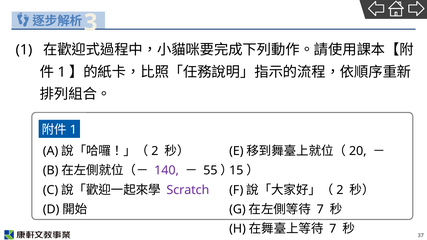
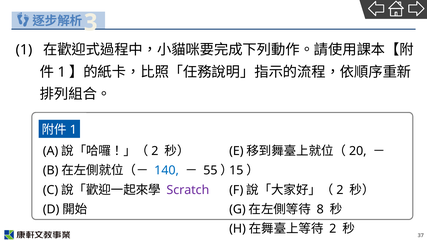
140 colour: purple -> blue (167, 171)
7: 7 -> 8 (320, 210)
7: 7 -> 2 (333, 229)
